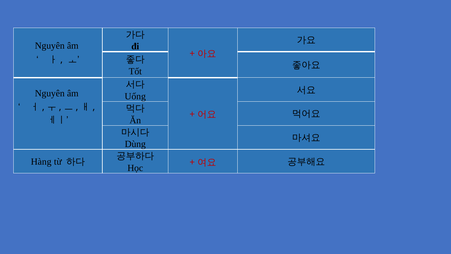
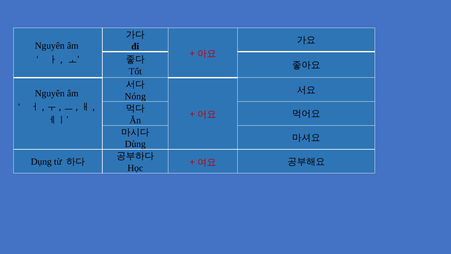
Uống: Uống -> Nóng (135, 96)
Hàng: Hàng -> Dụng (41, 162)
